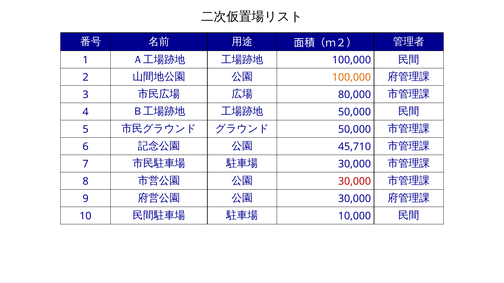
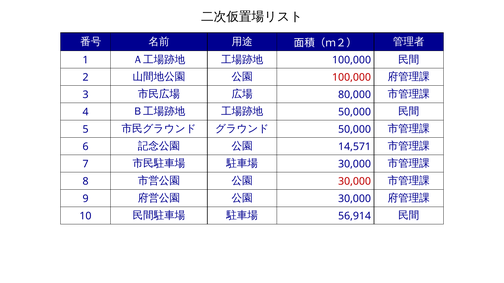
100,000 colour: orange -> red (352, 78)
45,710: 45,710 -> 14,571 (355, 147)
10,000: 10,000 -> 56,914 (355, 216)
